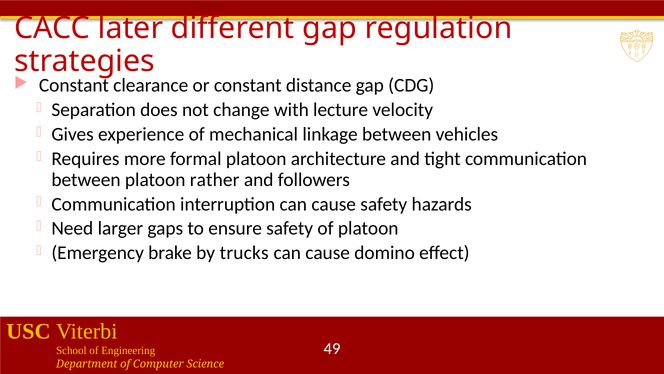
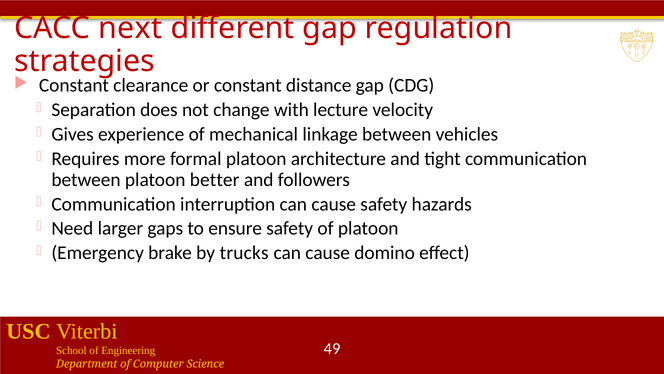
later: later -> next (130, 28)
rather: rather -> better (215, 179)
